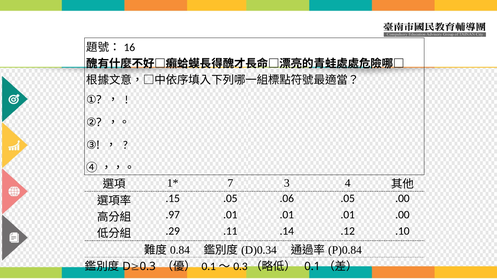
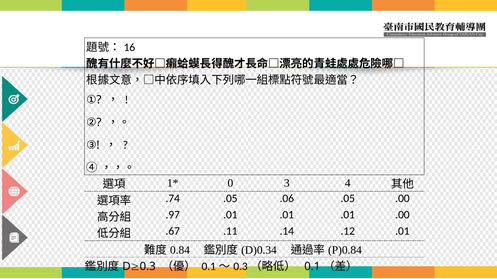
7: 7 -> 0 (230, 183)
.15: .15 -> .74 (173, 199)
.29: .29 -> .67 (173, 232)
.12 .10: .10 -> .01 (402, 232)
